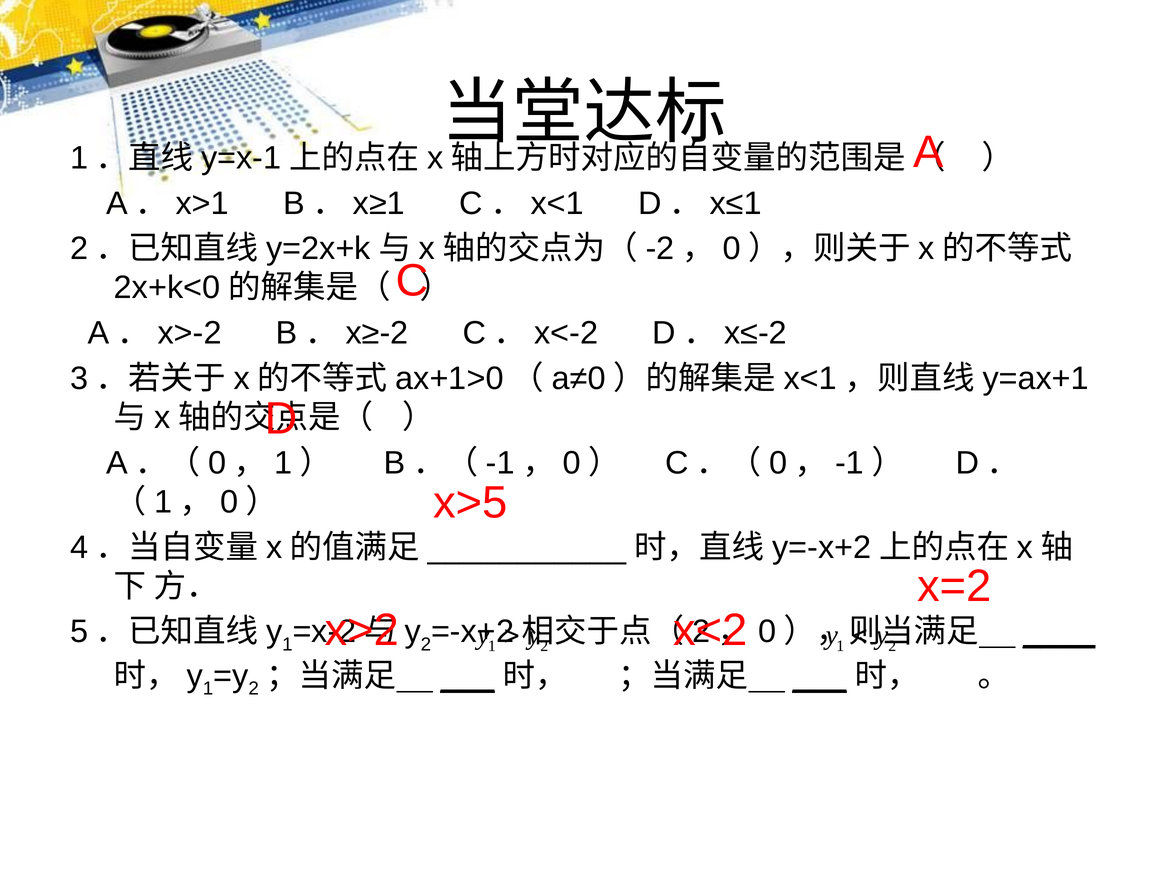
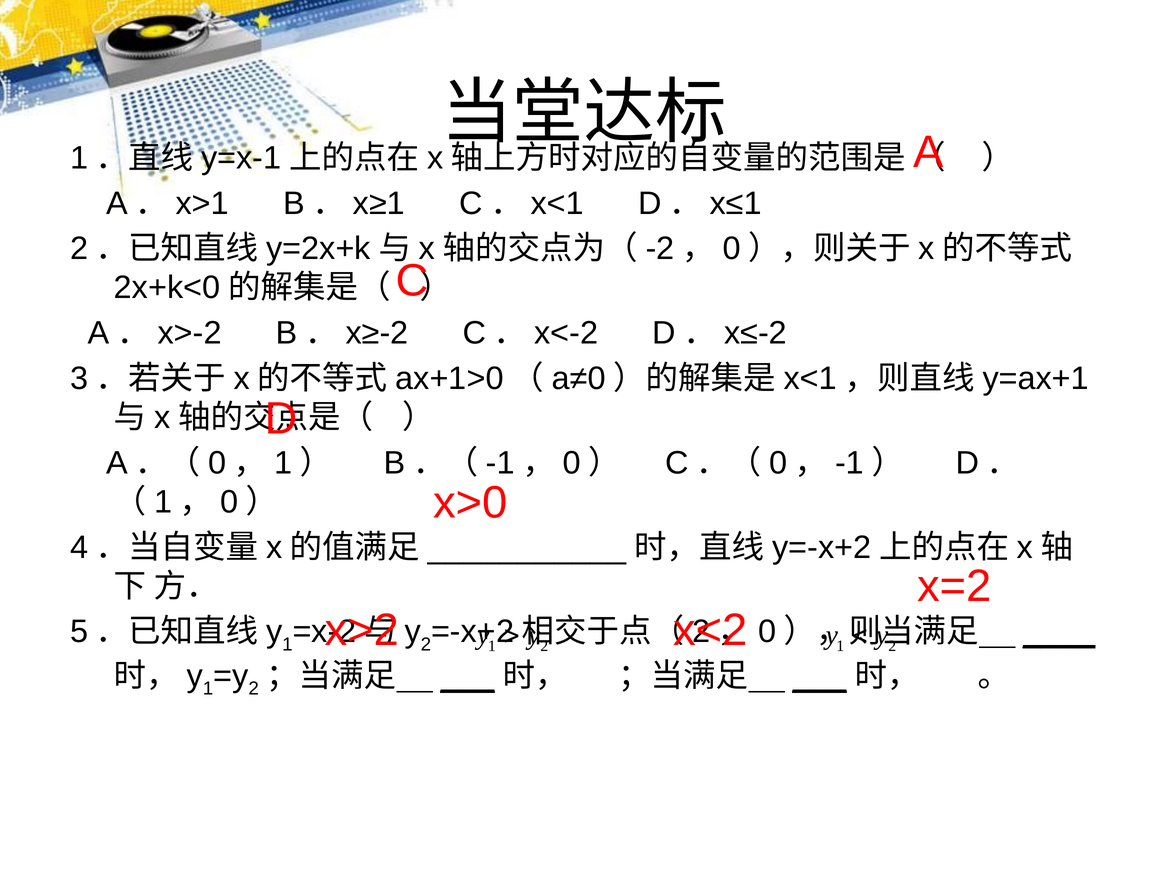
x>5: x>5 -> x>0 (470, 503)
